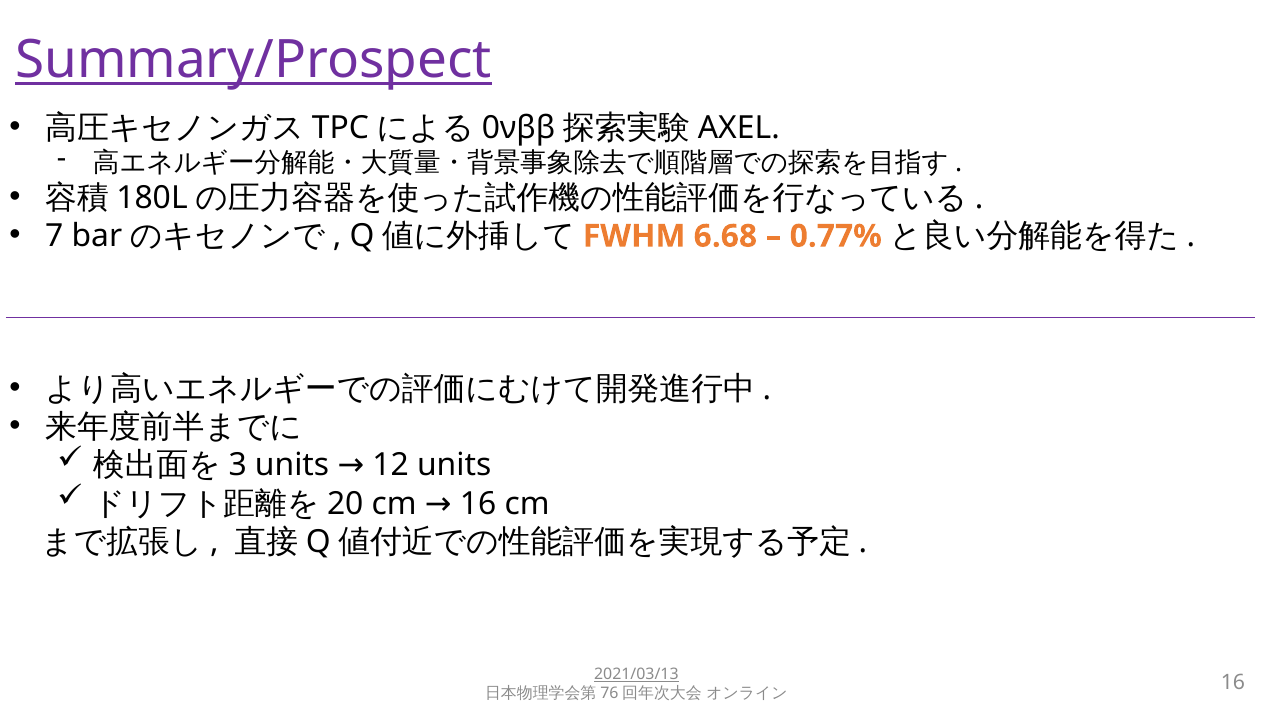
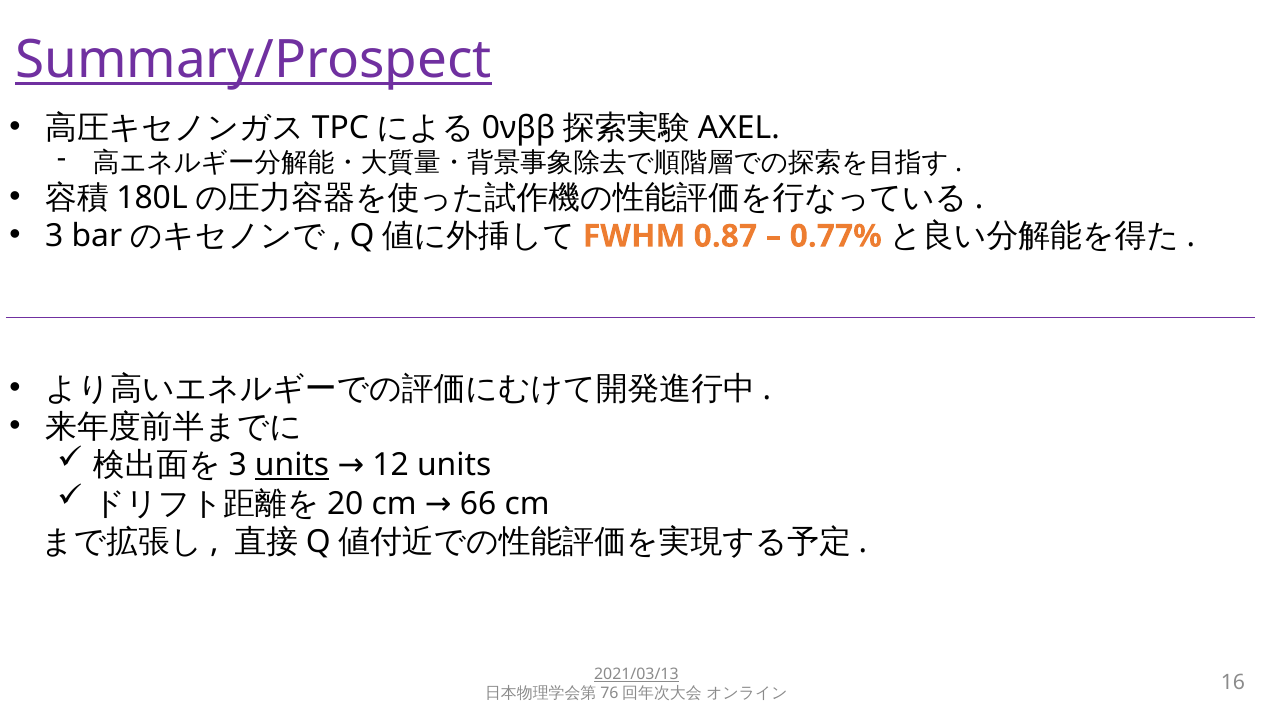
7: 7 -> 3 (54, 236)
6.68: 6.68 -> 0.87 (725, 236)
units underline: none -> present (292, 465)
cm 16: 16 -> 66 (478, 504)
